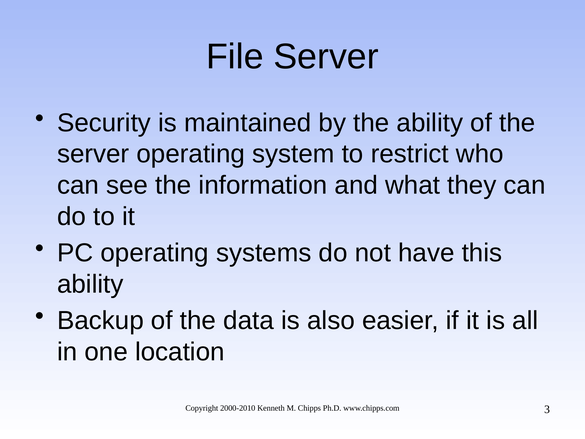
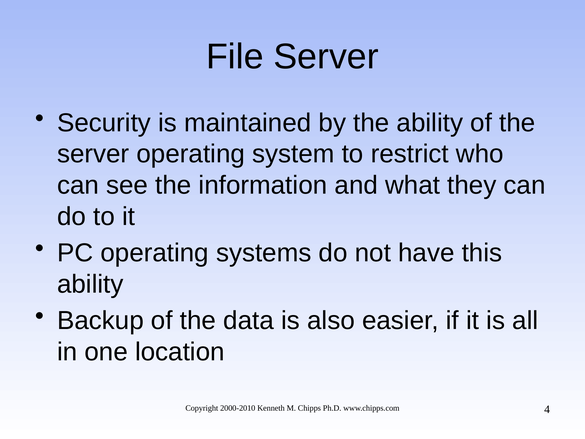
3: 3 -> 4 (547, 409)
